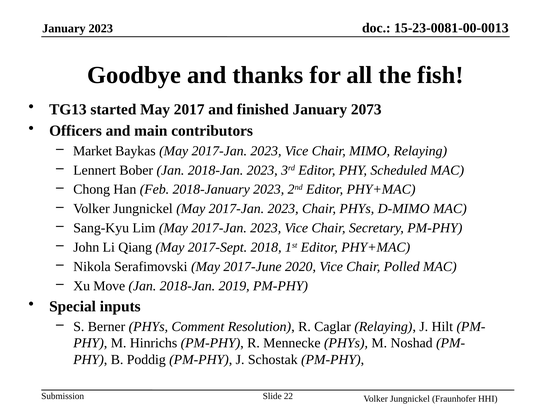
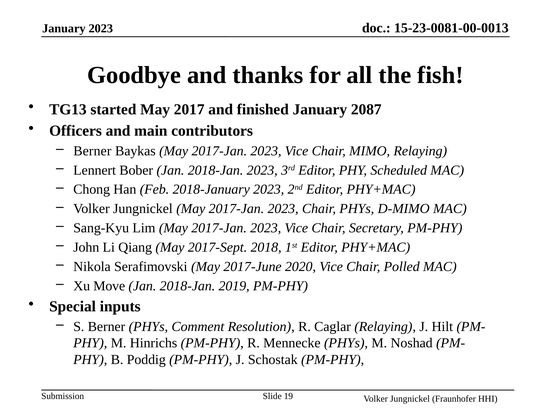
2073: 2073 -> 2087 (366, 109)
Market: Market -> Berner (92, 151)
22: 22 -> 19 (288, 396)
